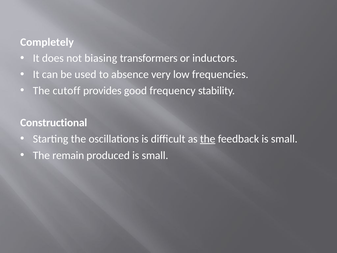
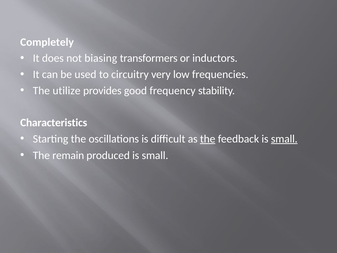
absence: absence -> circuitry (130, 74)
cutoff: cutoff -> utilize (67, 91)
Constructional: Constructional -> Characteristics (54, 123)
small underline: none -> present (284, 139)
